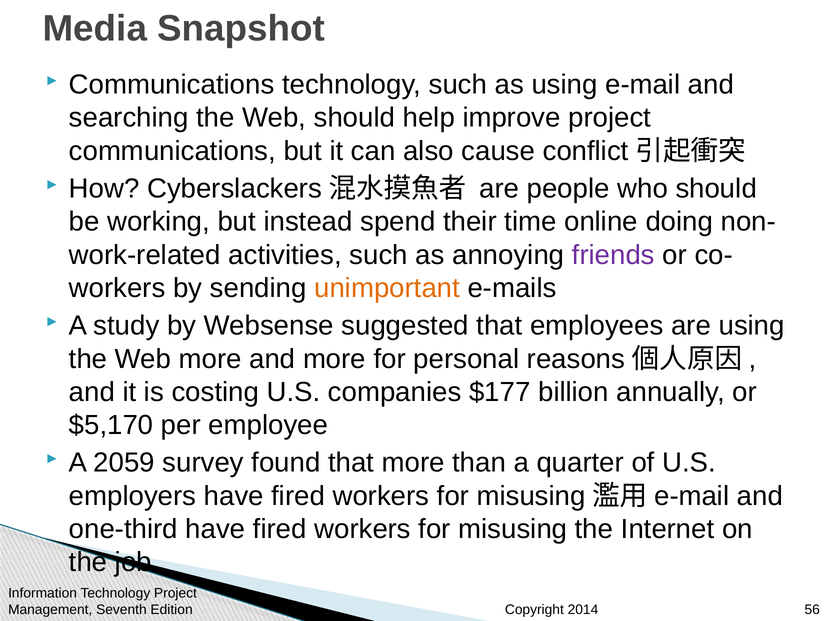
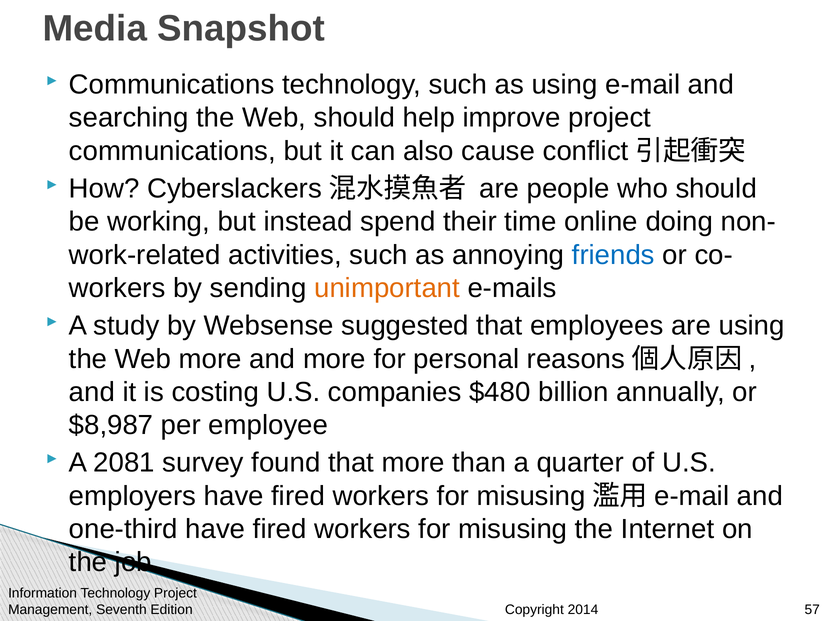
friends colour: purple -> blue (613, 255)
$177: $177 -> $480 (500, 392)
$5,170: $5,170 -> $8,987 (111, 425)
2059: 2059 -> 2081 (124, 463)
56: 56 -> 57 (812, 610)
